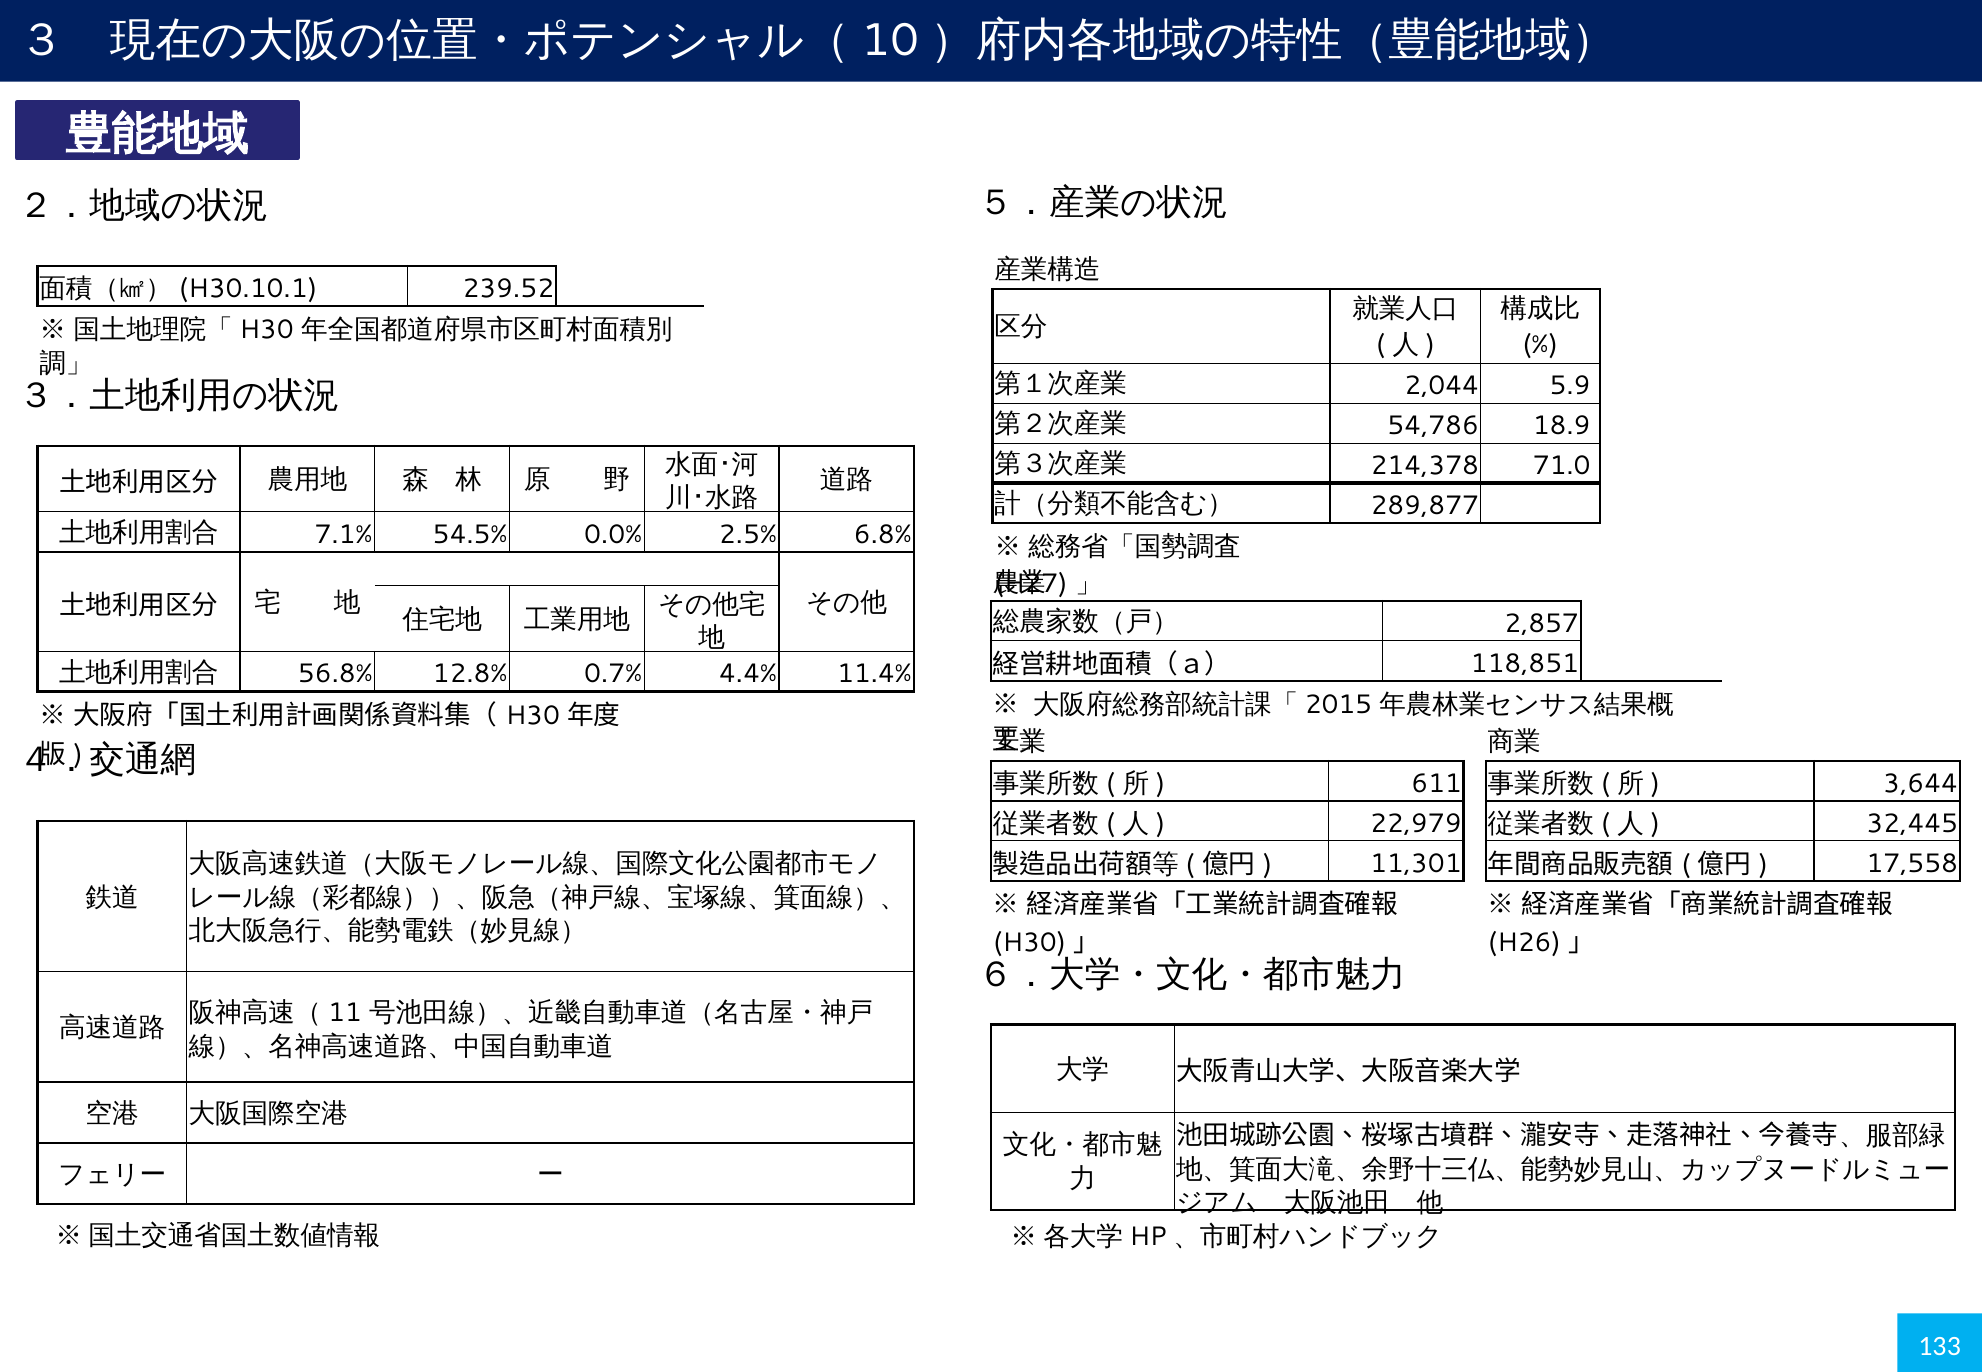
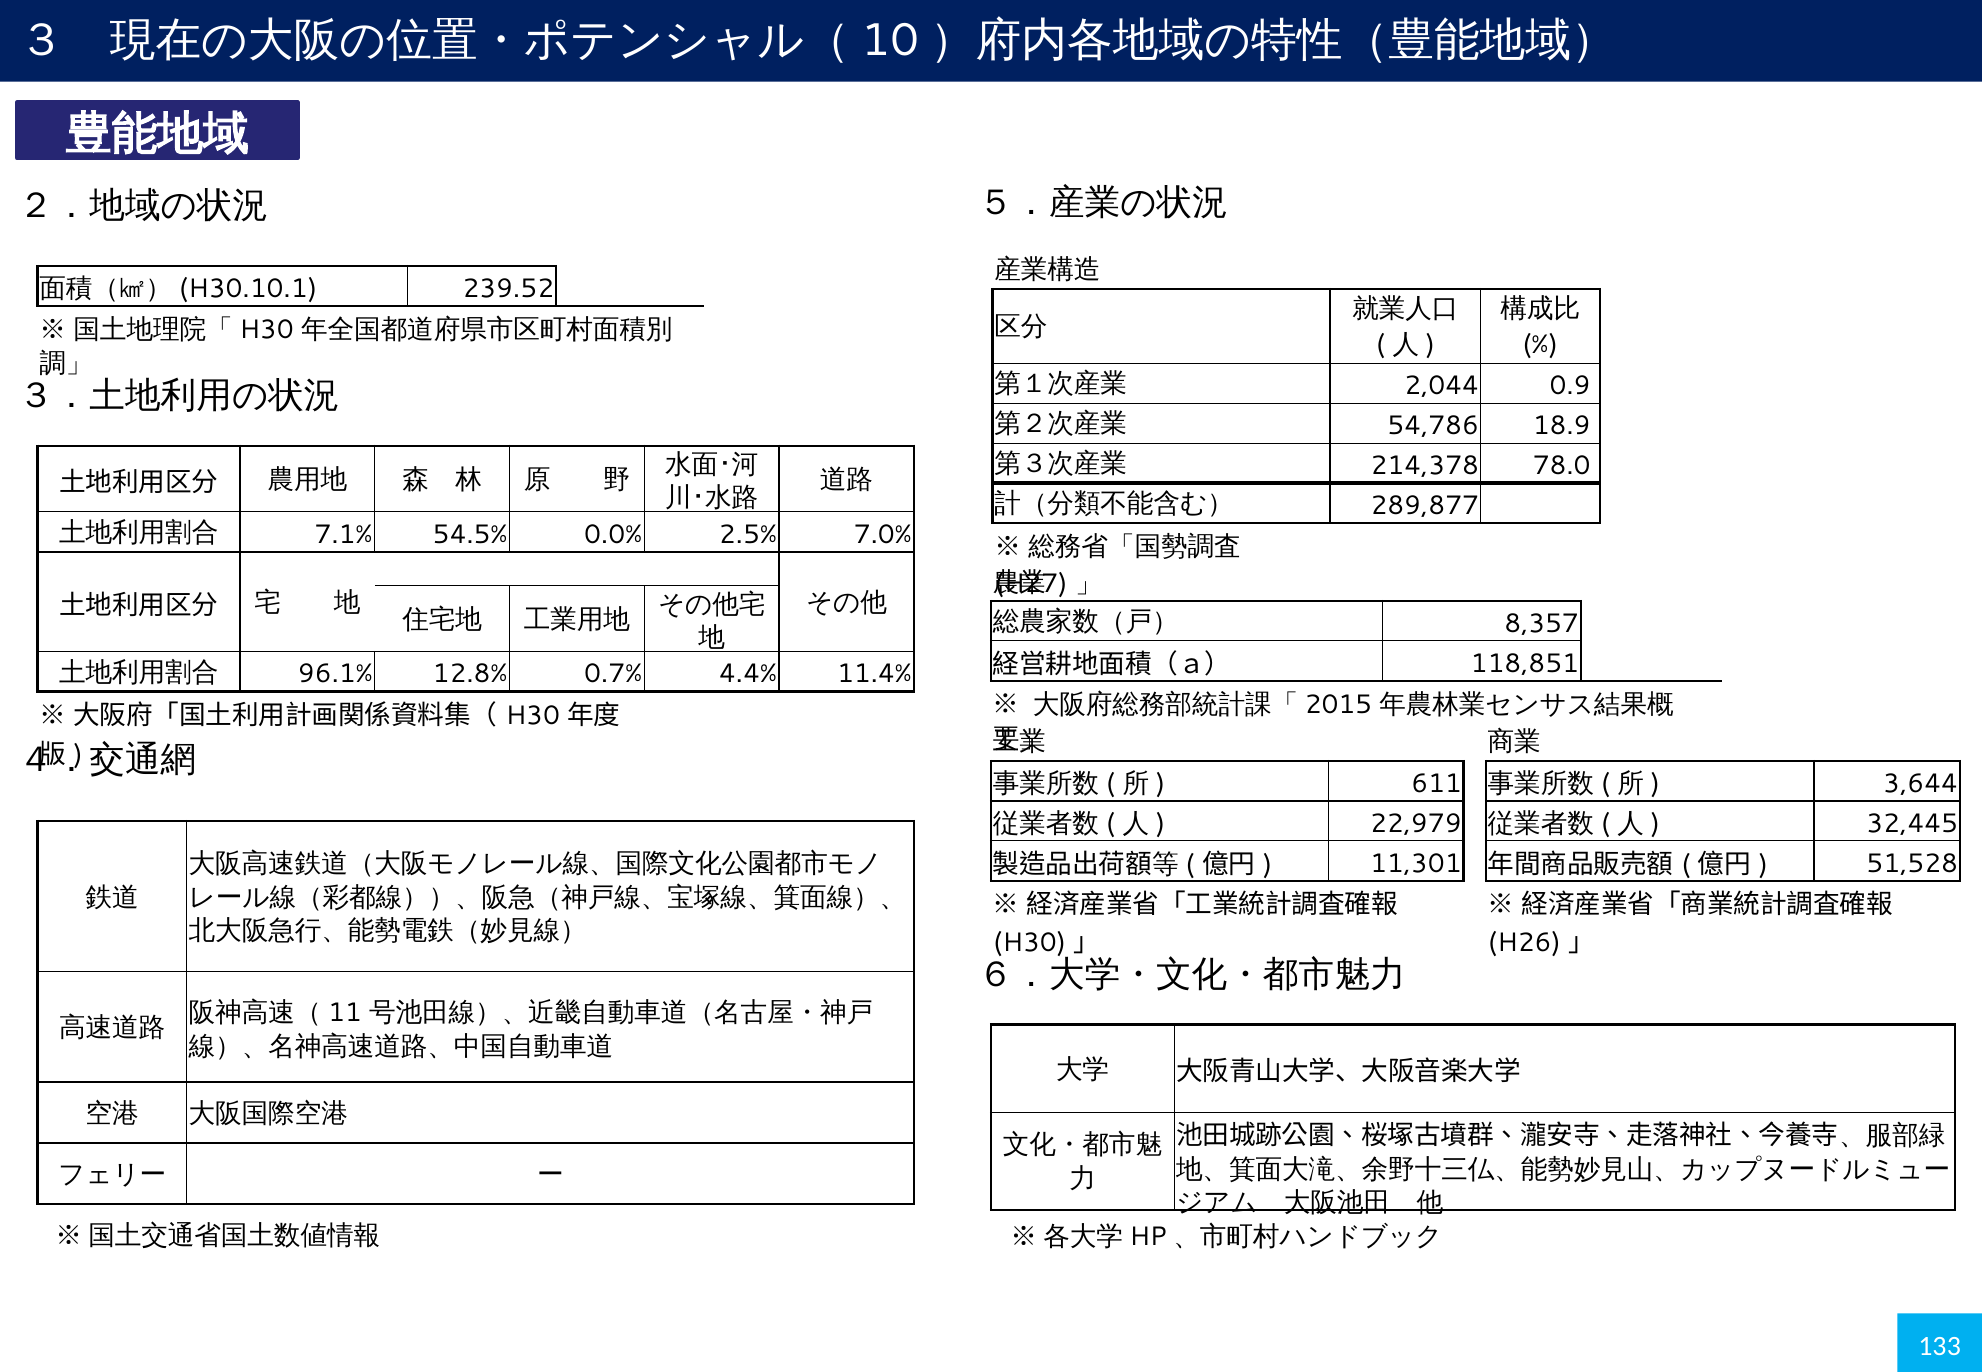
5.9: 5.9 -> 0.9 (1570, 385)
71.0: 71.0 -> 78.0 (1562, 465)
6.8%: 6.8% -> 7.0% (883, 534)
2,857: 2,857 -> 8,357 (1542, 623)
56.8%: 56.8% -> 96.1% (335, 674)
17,558: 17,558 -> 51,528 (1912, 863)
